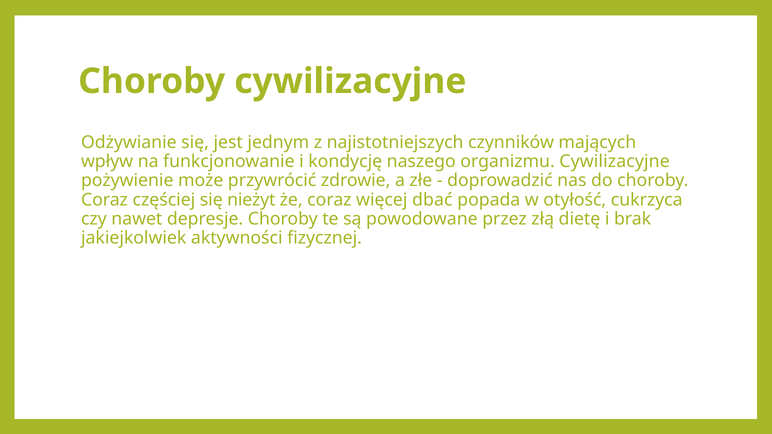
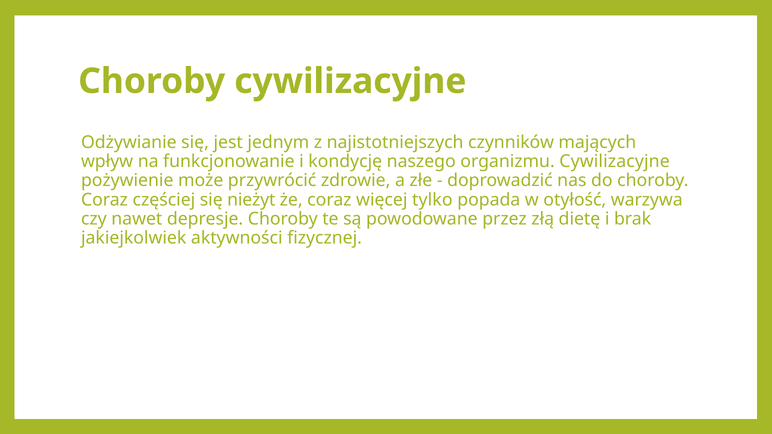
dbać: dbać -> tylko (432, 200)
cukrzyca: cukrzyca -> warzywa (647, 200)
